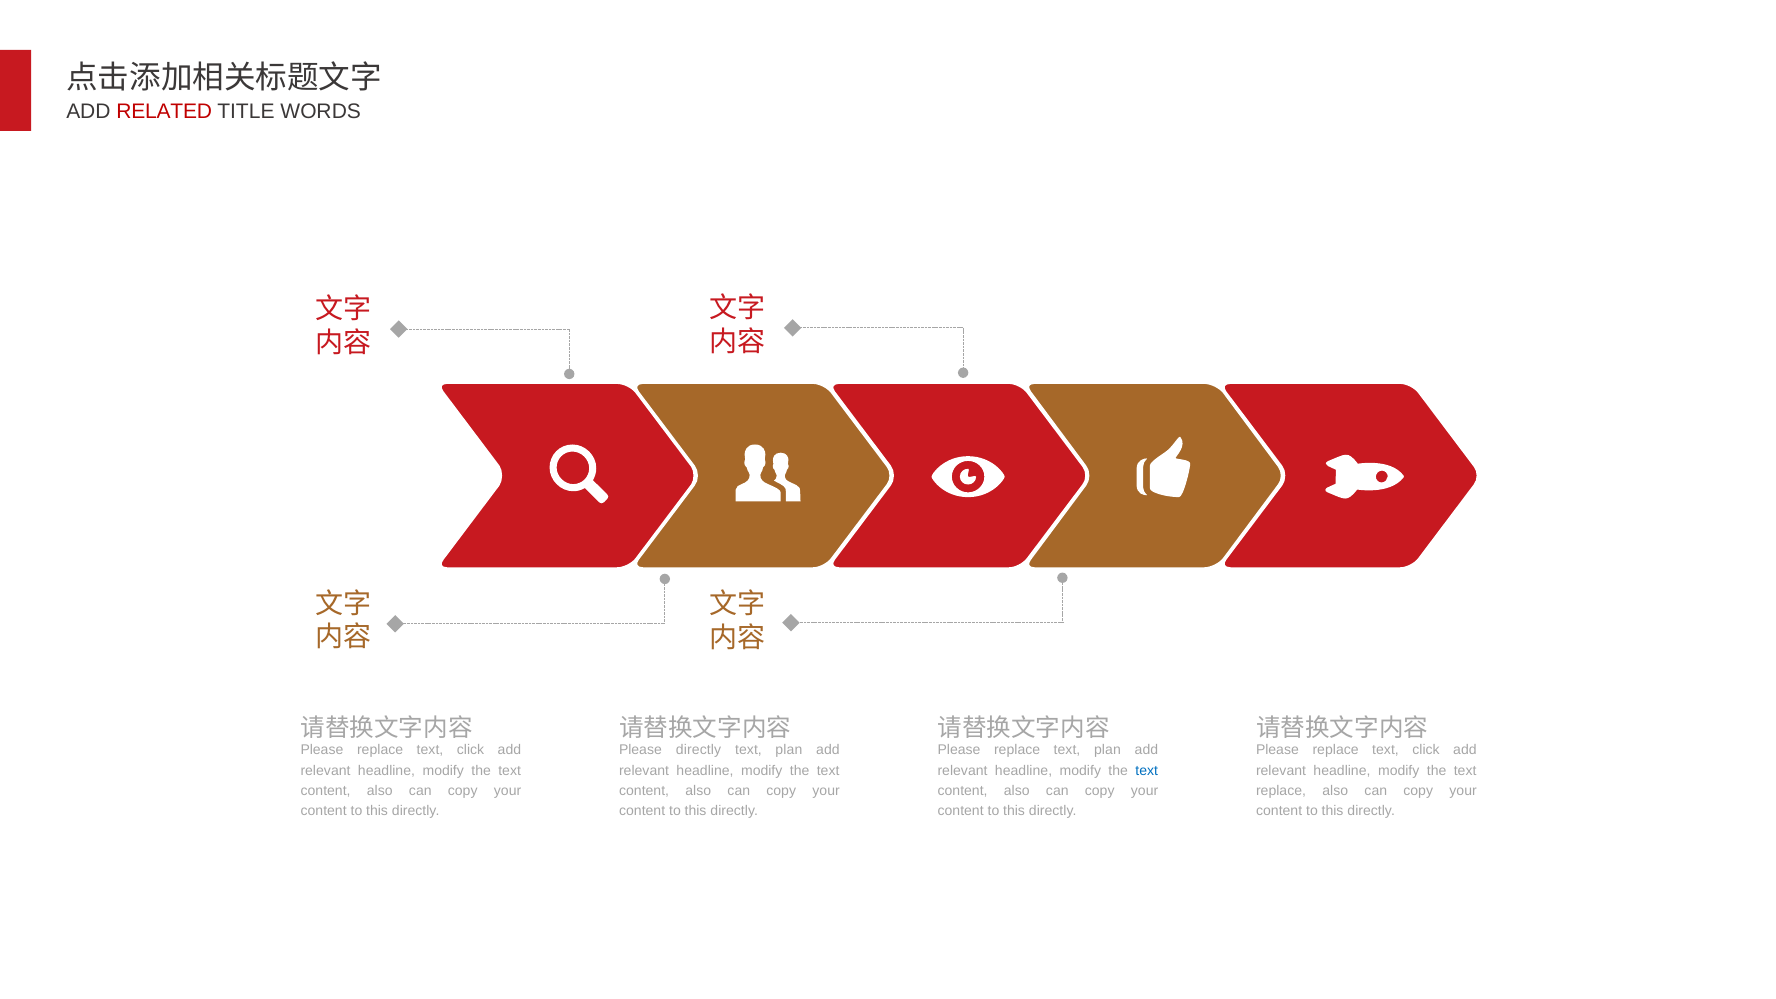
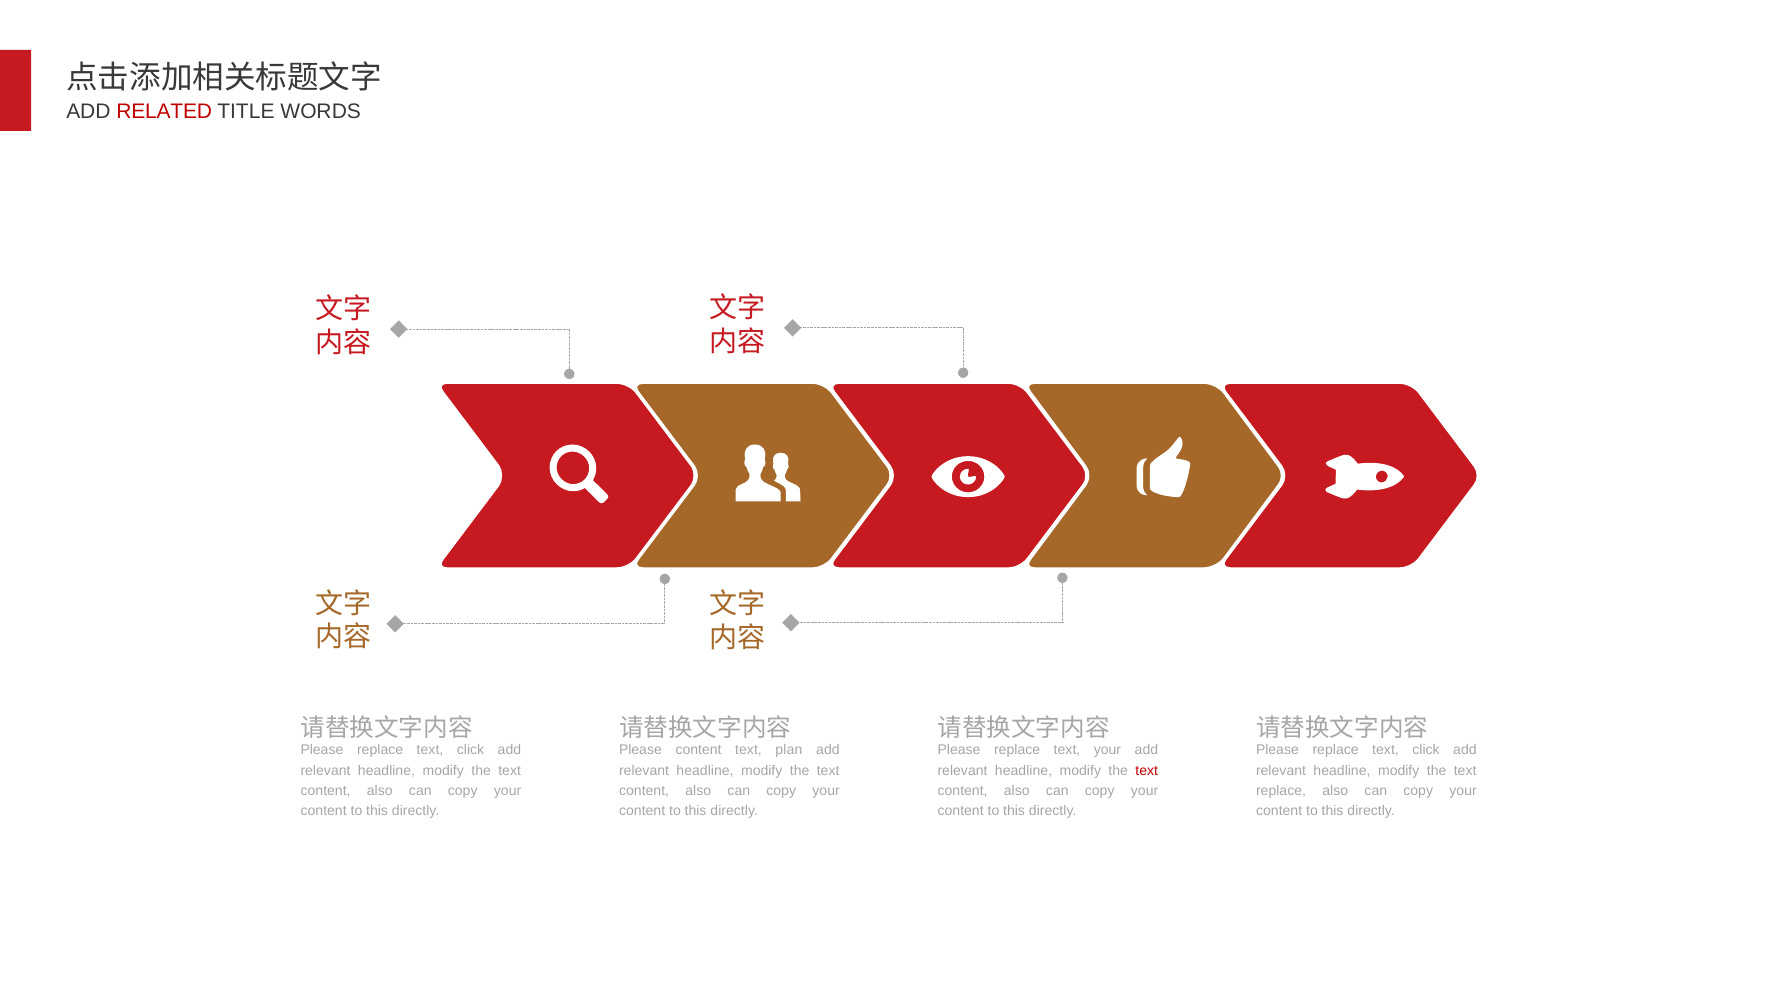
Please directly: directly -> content (699, 750)
replace text plan: plan -> your (1108, 750)
text colour: blue -> red (1147, 770)
